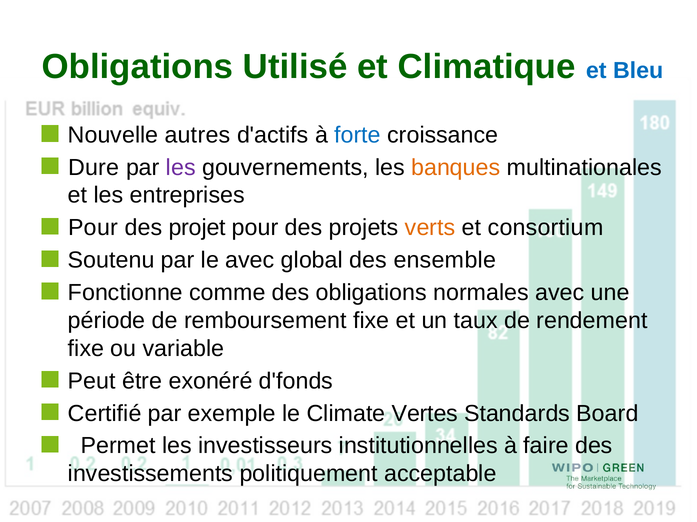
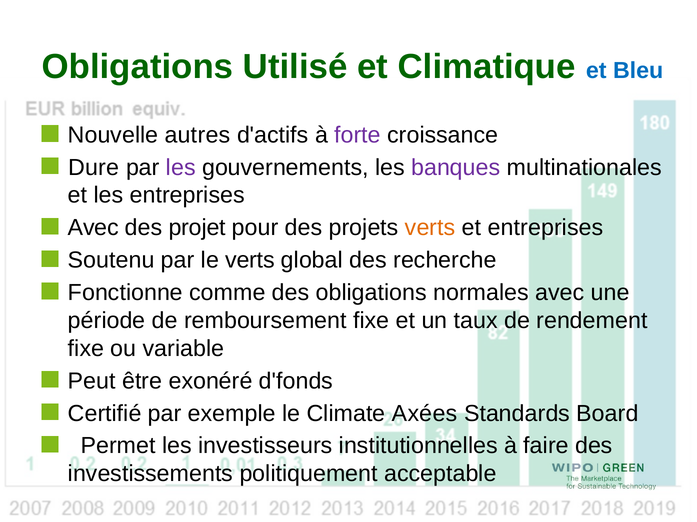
forte colour: blue -> purple (358, 135)
banques colour: orange -> purple (456, 168)
Pour: Pour -> Avec (93, 228)
et consortium: consortium -> entreprises (546, 228)
le avec: avec -> verts (250, 261)
ensemble: ensemble -> recherche (445, 261)
Vertes: Vertes -> Axées (425, 414)
